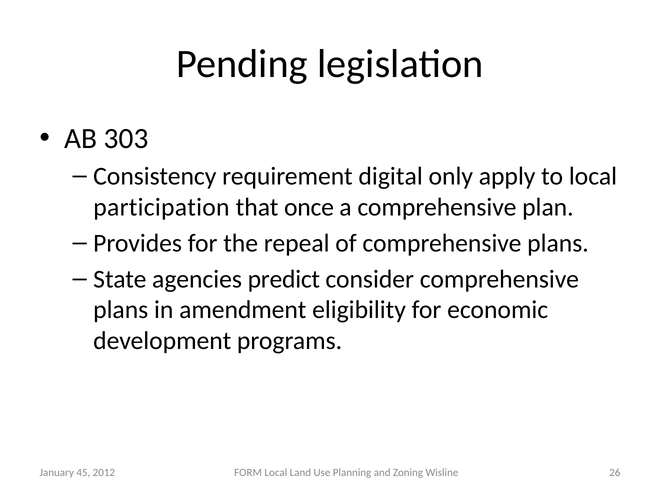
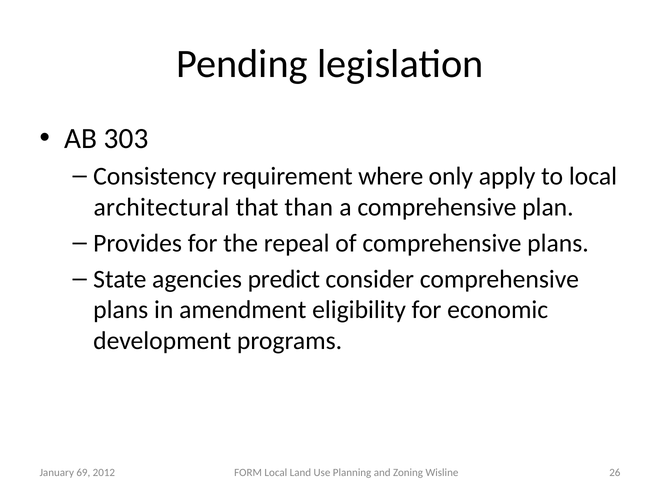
digital: digital -> where (391, 176)
participation: participation -> architectural (161, 207)
once: once -> than (309, 207)
45: 45 -> 69 (83, 473)
